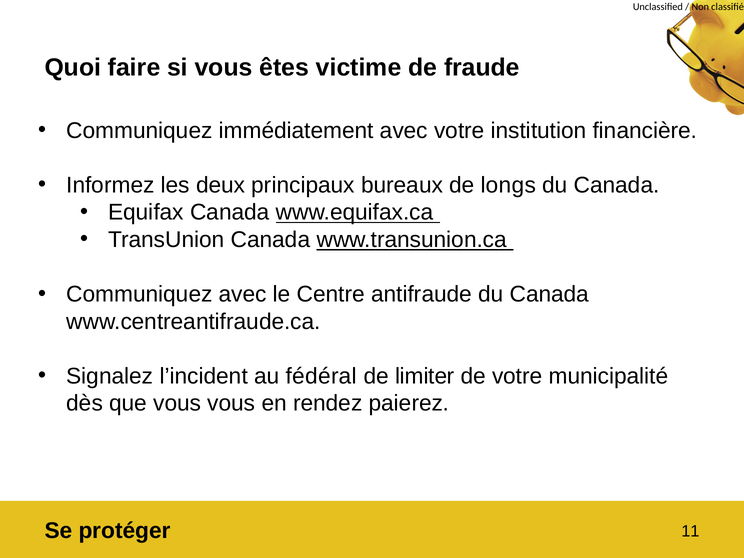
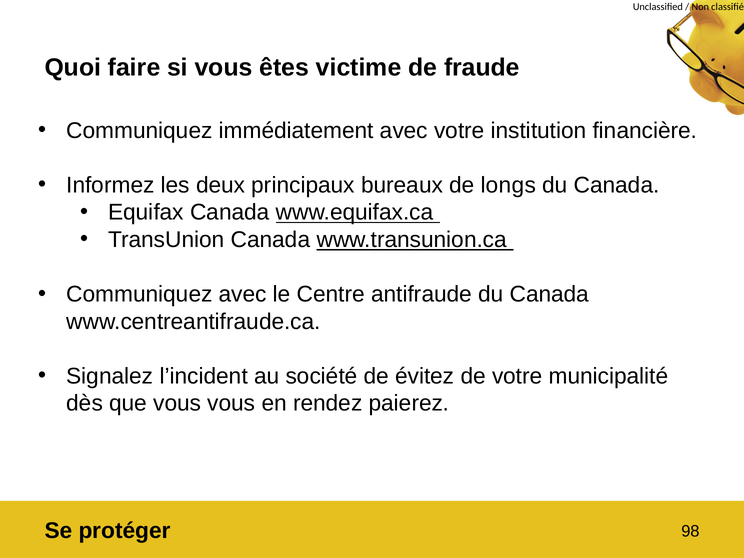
fédéral: fédéral -> société (321, 376)
limiter: limiter -> évitez (425, 376)
11: 11 -> 98 (690, 532)
